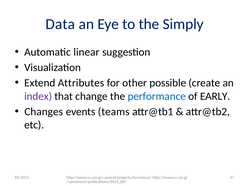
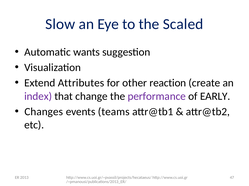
Data: Data -> Slow (60, 24)
Simply: Simply -> Scaled (183, 24)
linear: linear -> wants (87, 52)
possible: possible -> reaction (168, 83)
performance colour: blue -> purple (157, 97)
